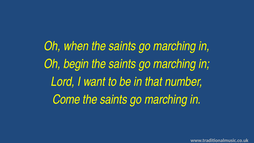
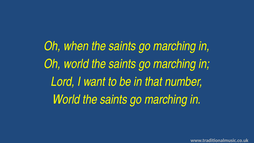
Oh begin: begin -> world (76, 64)
Come: Come -> World (66, 99)
